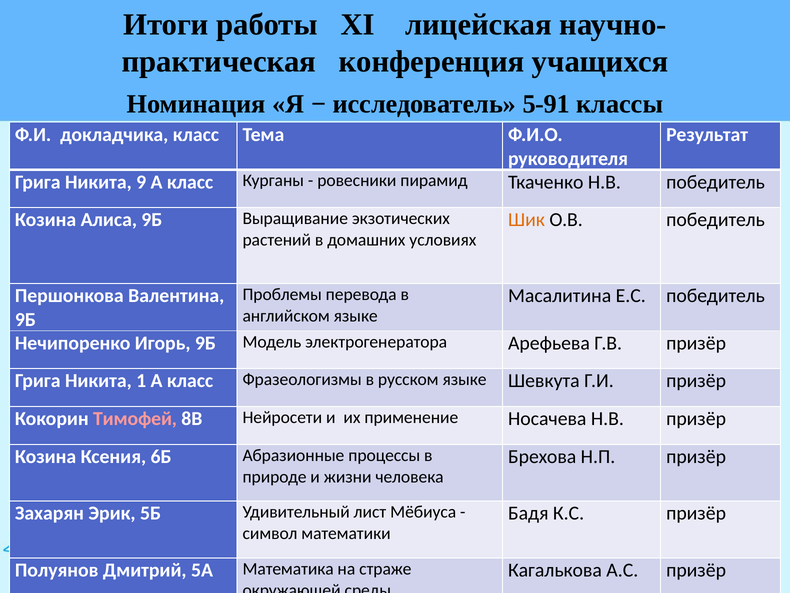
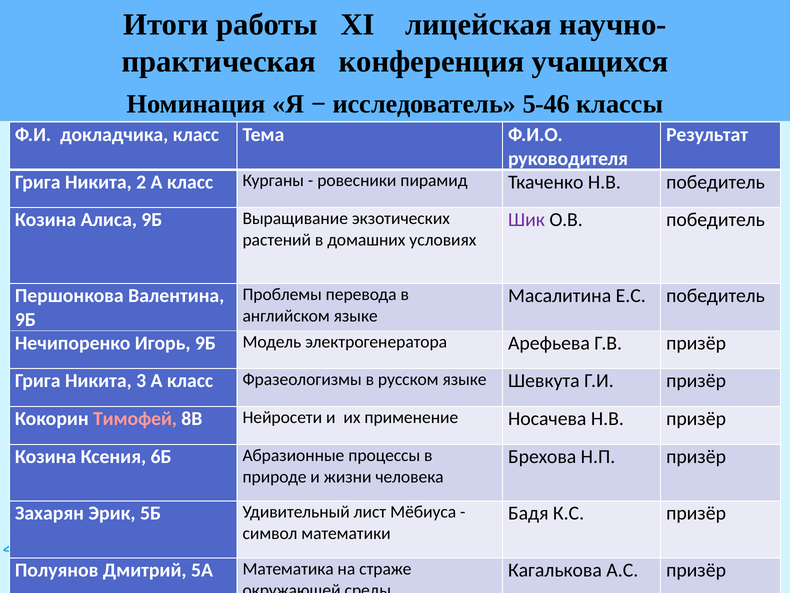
5-91: 5-91 -> 5-46 (546, 104)
9: 9 -> 2 (141, 182)
Шик colour: orange -> purple (527, 220)
1: 1 -> 3 (141, 381)
